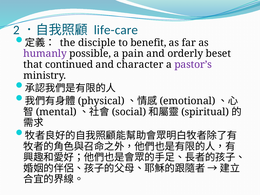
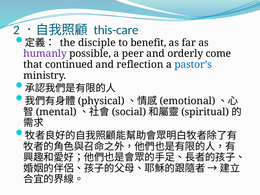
life-care: life-care -> this-care (116, 30)
pain: pain -> peer (133, 54)
beset: beset -> come (218, 54)
character: character -> reflection (140, 65)
pastor’s colour: purple -> blue (193, 65)
